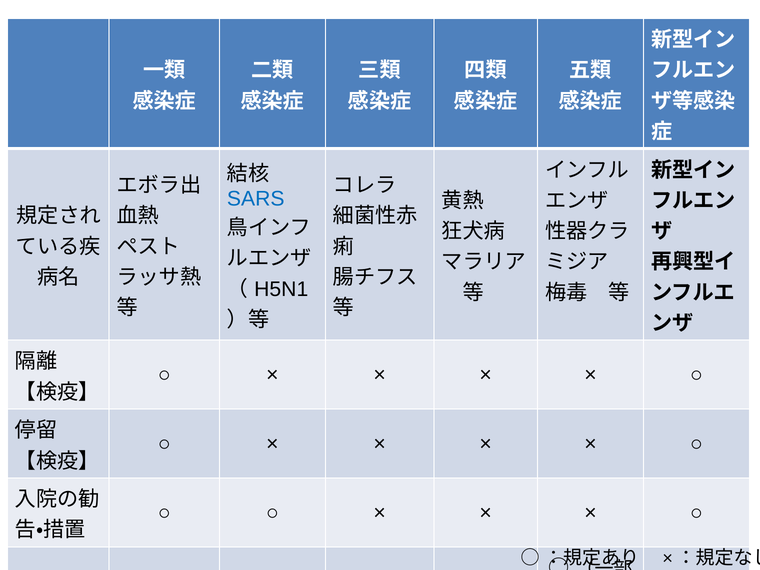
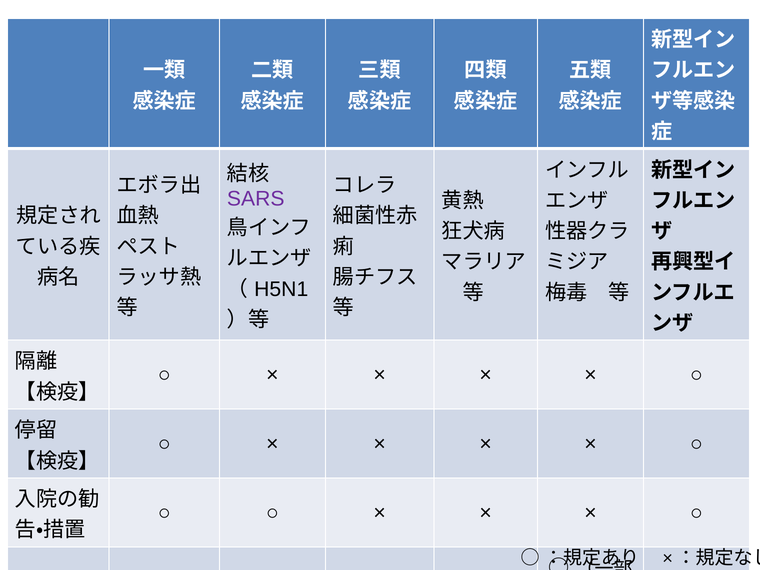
SARS colour: blue -> purple (256, 199)
